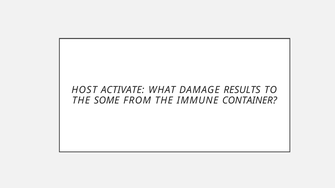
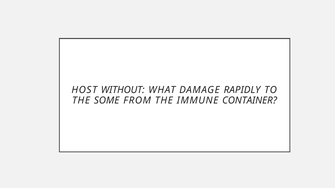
ACTIVATE: ACTIVATE -> WITHOUT (123, 90)
RESULTS: RESULTS -> RAPIDLY (242, 90)
